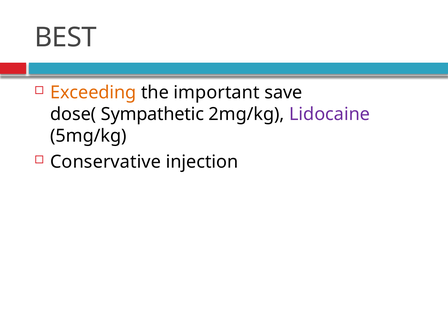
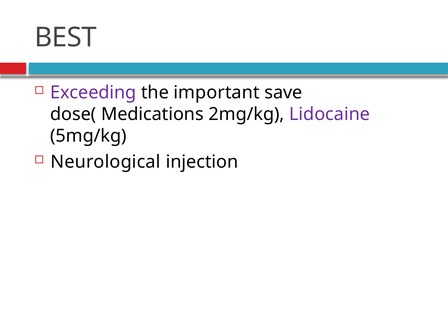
Exceeding colour: orange -> purple (93, 93)
Sympathetic: Sympathetic -> Medications (152, 114)
Conservative: Conservative -> Neurological (106, 162)
